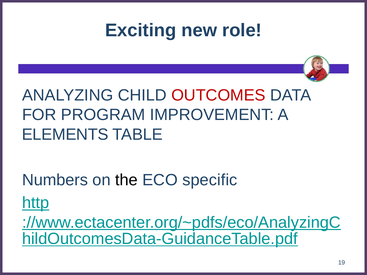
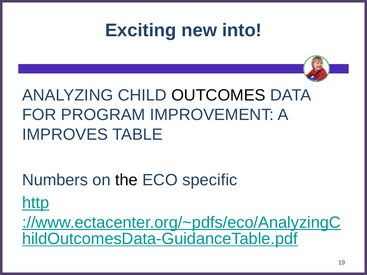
role: role -> into (242, 30)
OUTCOMES colour: red -> black (218, 95)
ELEMENTS: ELEMENTS -> IMPROVES (65, 134)
